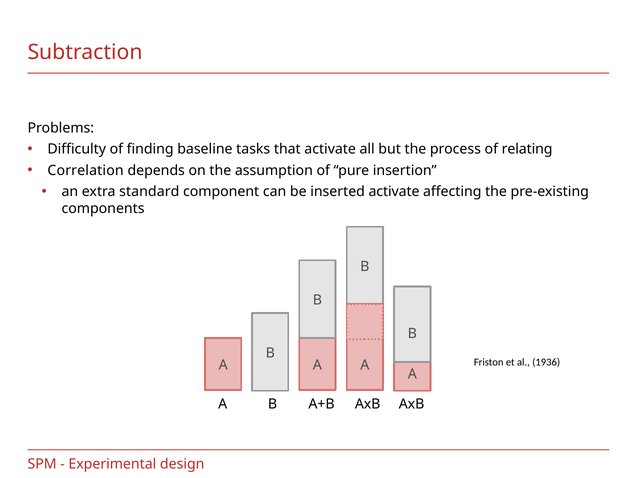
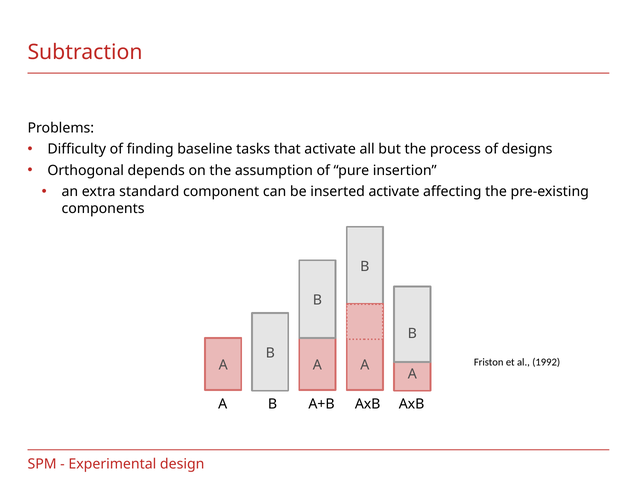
relating: relating -> designs (527, 149)
Correlation: Correlation -> Orthogonal (86, 170)
1936: 1936 -> 1992 (546, 362)
